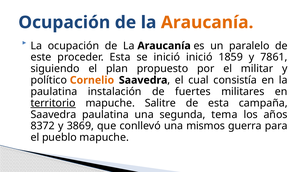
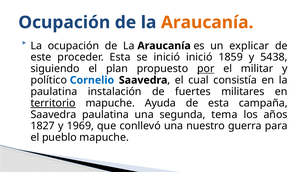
paralelo: paralelo -> explicar (249, 46)
7861: 7861 -> 5438 (274, 57)
por underline: none -> present (206, 69)
Cornelio colour: orange -> blue (92, 80)
Salitre: Salitre -> Ayuda (160, 103)
8372: 8372 -> 1827 (43, 126)
3869: 3869 -> 1969 (80, 126)
mismos: mismos -> nuestro (206, 126)
